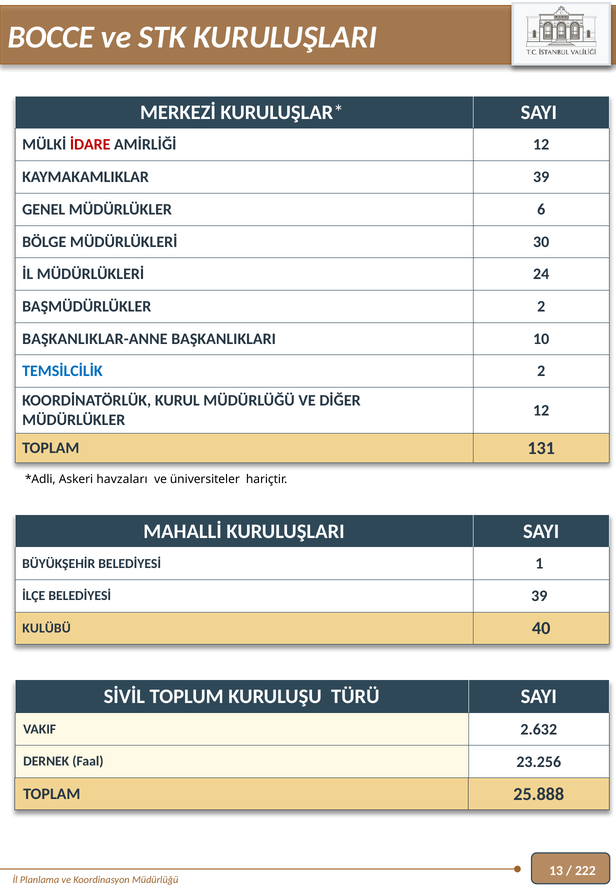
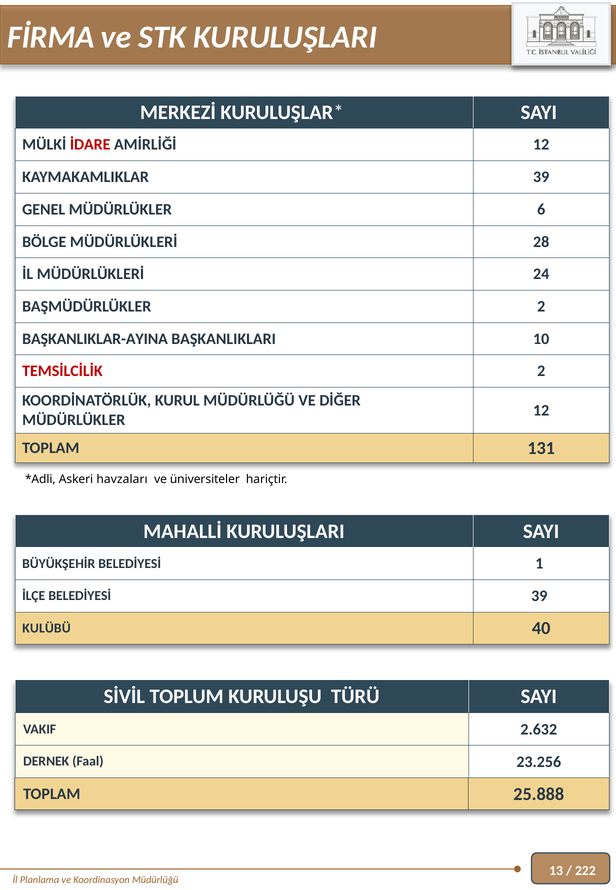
BOCCE: BOCCE -> FİRMA (51, 37)
30: 30 -> 28 (541, 242)
BAŞKANLIKLAR-ANNE: BAŞKANLIKLAR-ANNE -> BAŞKANLIKLAR-AYINA (95, 339)
TEMSİLCİLİK colour: blue -> red (62, 371)
